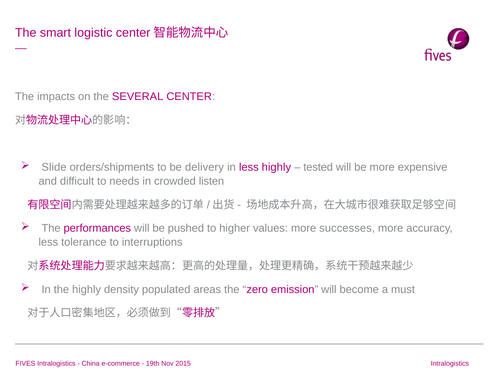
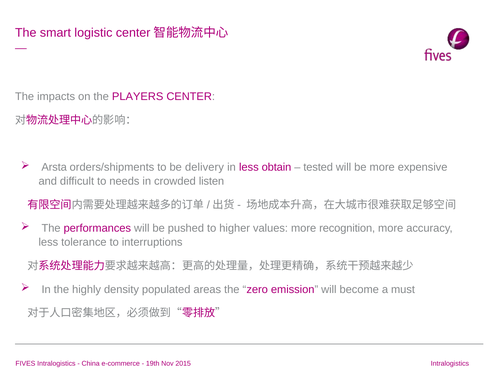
SEVERAL: SEVERAL -> PLAYERS (138, 97)
Slide: Slide -> Arsta (54, 167)
less highly: highly -> obtain (276, 167)
successes: successes -> recognition (347, 229)
